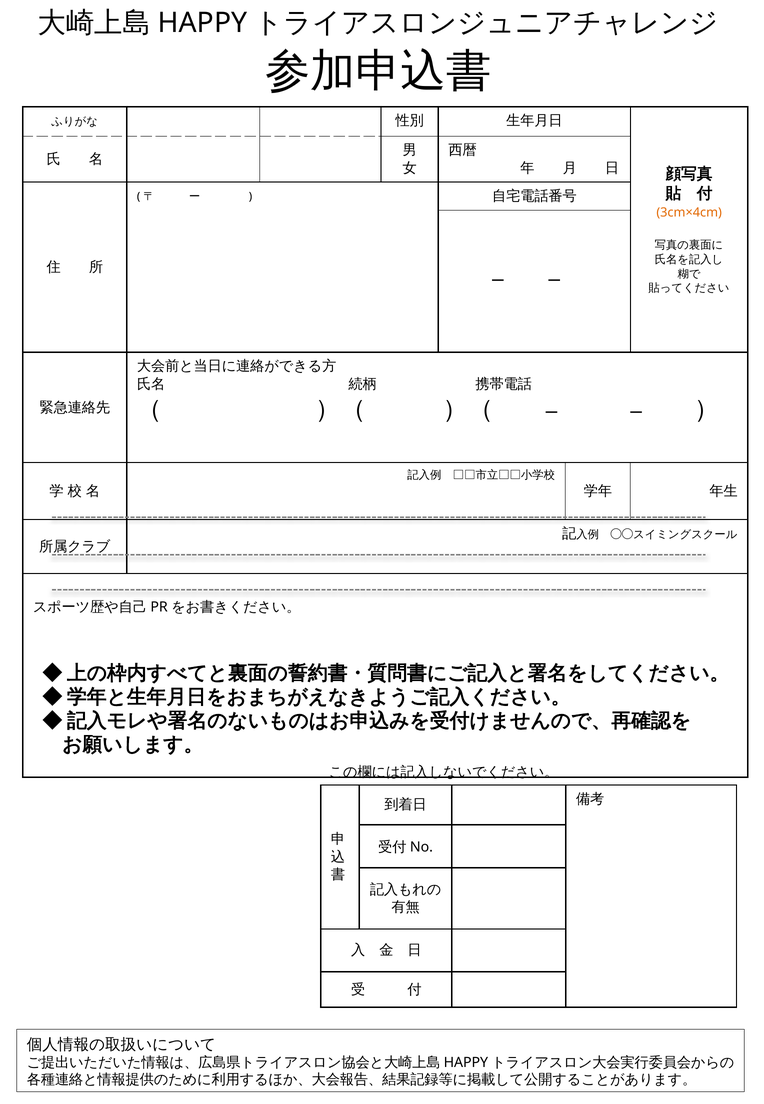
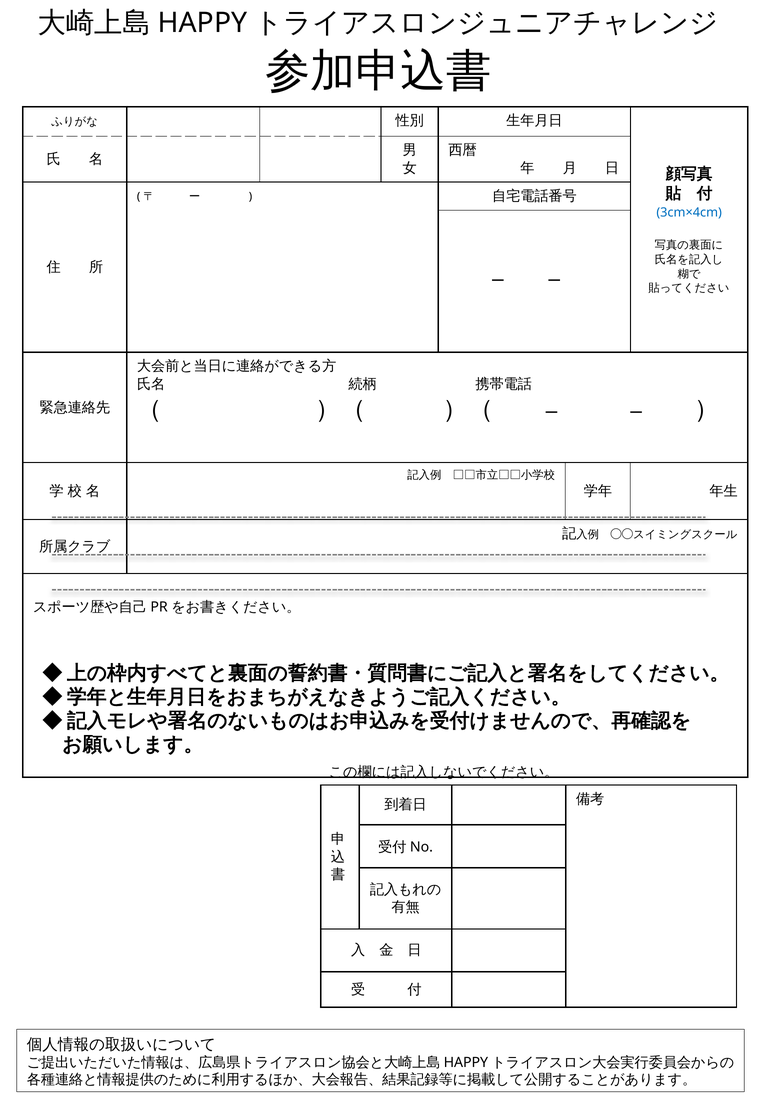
3cm×4cm colour: orange -> blue (689, 212)
